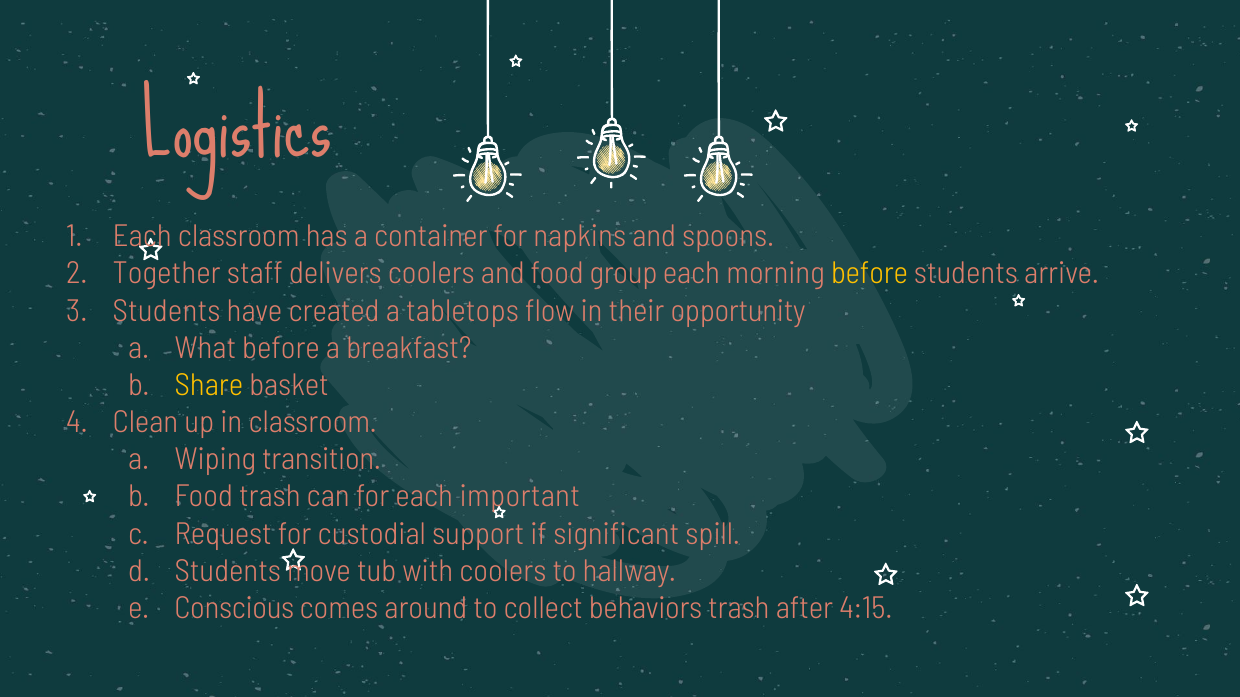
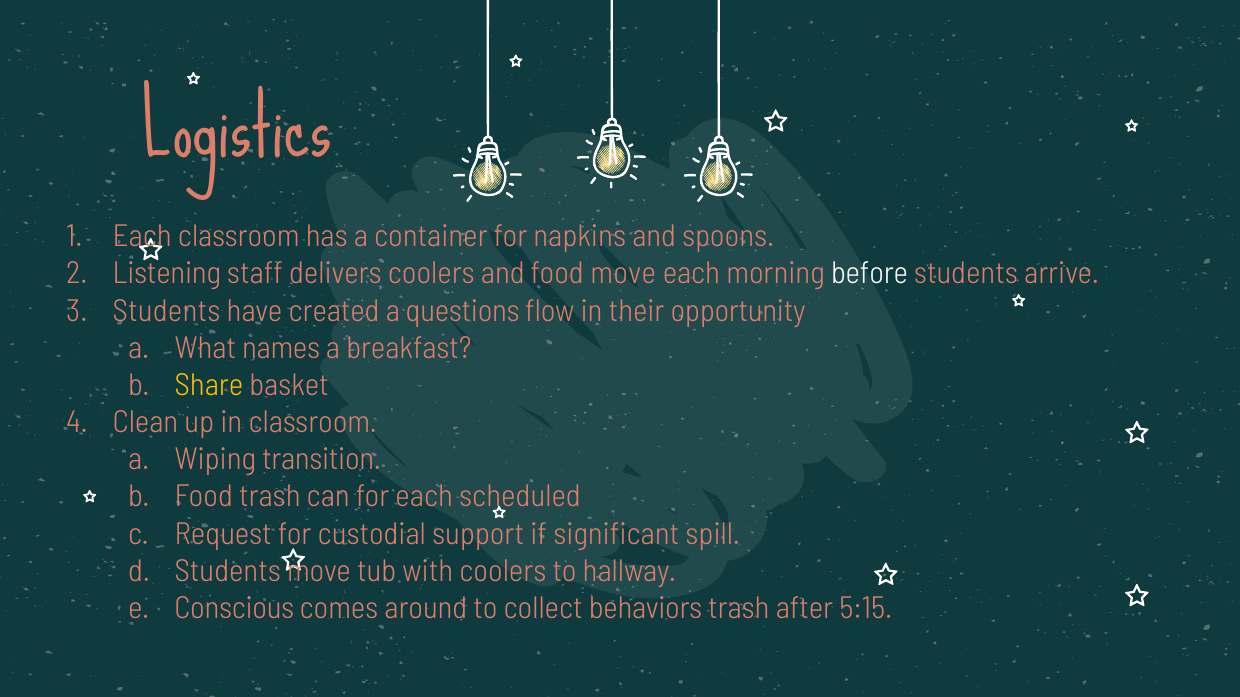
Together: Together -> Listening (167, 274)
food group: group -> move (623, 274)
before colour: yellow -> white (869, 274)
tabletops: tabletops -> questions (463, 311)
What before: before -> names (281, 348)
important: important -> scheduled (520, 497)
4:15: 4:15 -> 5:15 (866, 609)
